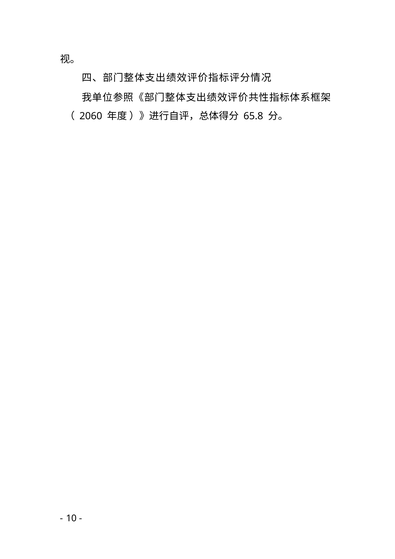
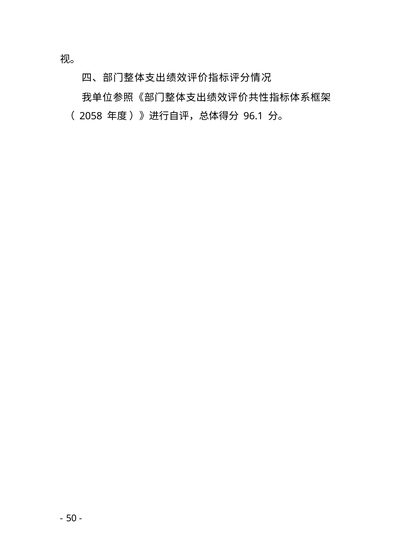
2060: 2060 -> 2058 (91, 116)
65.8: 65.8 -> 96.1 (253, 116)
10: 10 -> 50 (71, 518)
